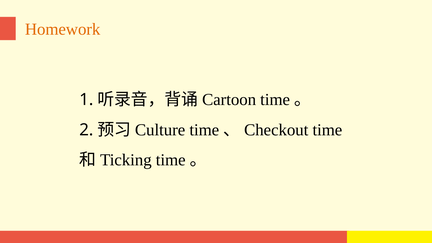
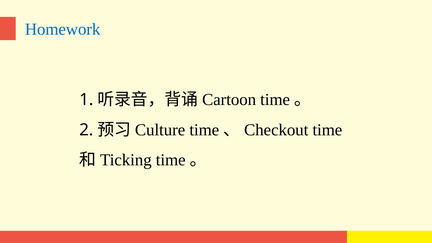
Homework colour: orange -> blue (63, 29)
